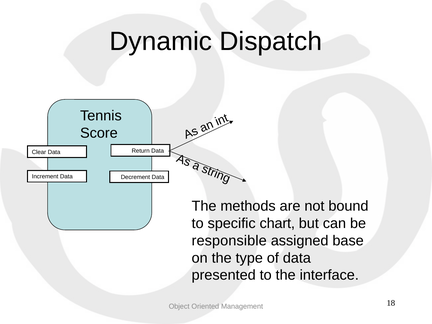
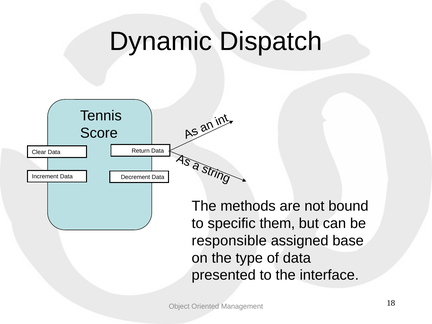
chart: chart -> them (277, 223)
